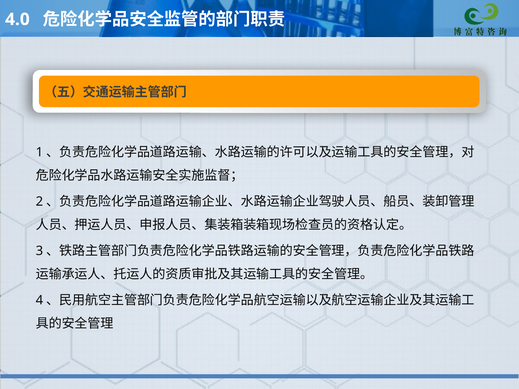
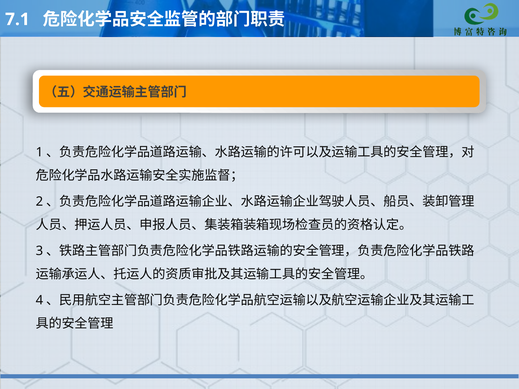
4.0: 4.0 -> 7.1 (17, 19)
